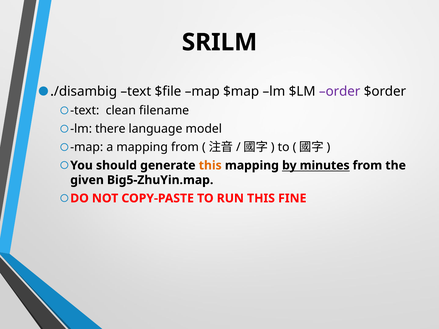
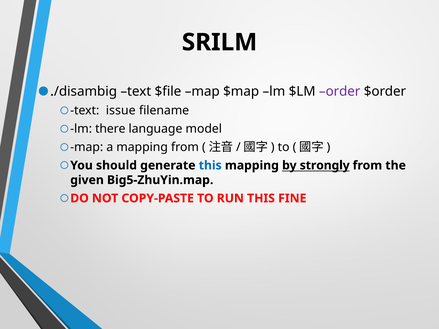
clean: clean -> issue (121, 111)
this colour: orange -> blue (210, 166)
minutes: minutes -> strongly (325, 166)
